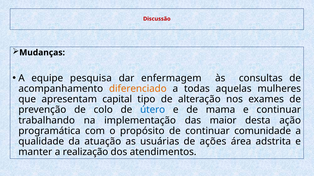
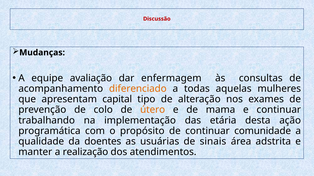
pesquisa: pesquisa -> avaliação (91, 78)
útero colour: blue -> orange (153, 110)
maior: maior -> etária (223, 121)
atuação: atuação -> doentes (103, 142)
ações: ações -> sinais (213, 142)
